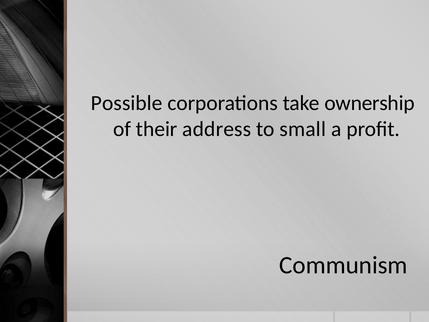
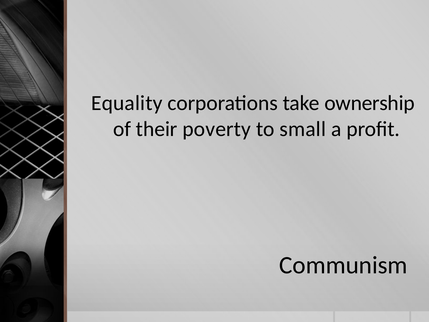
Possible: Possible -> Equality (127, 103)
address: address -> poverty (217, 129)
